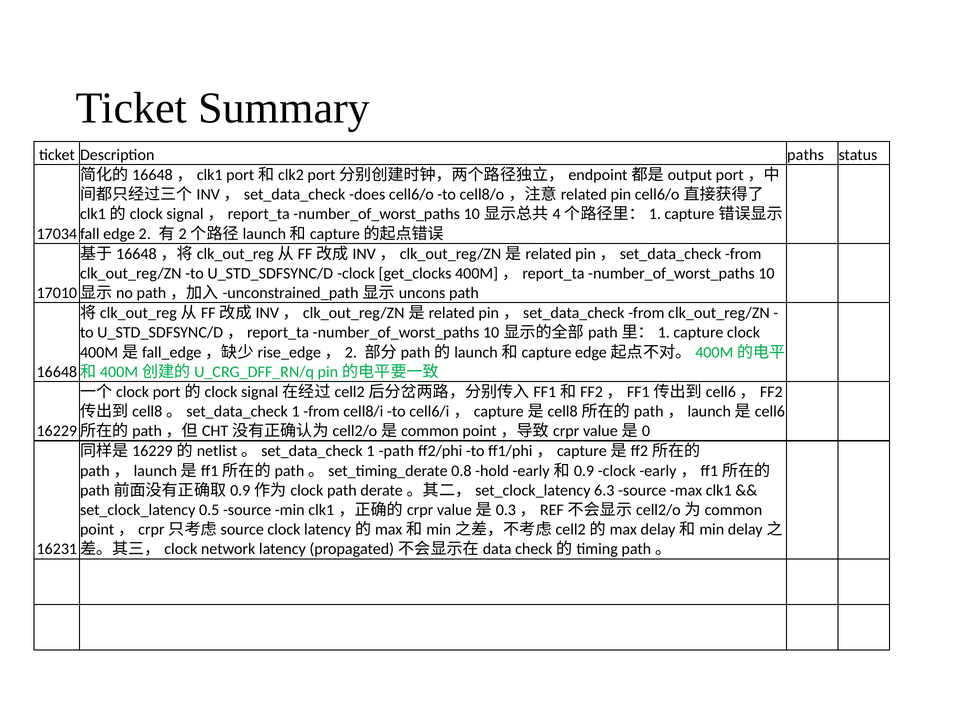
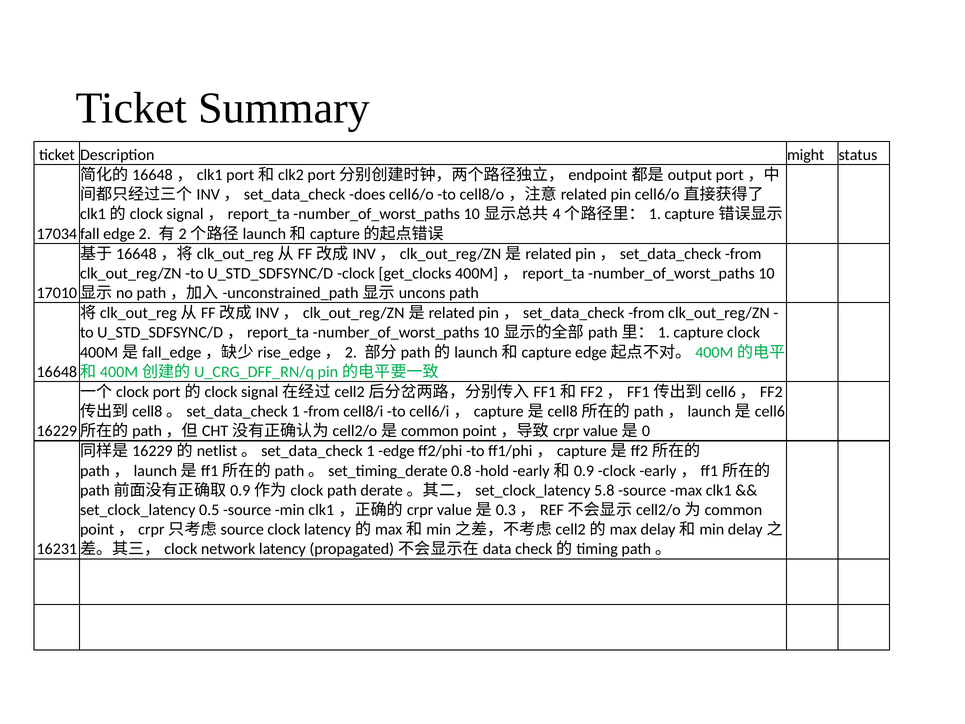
paths: paths -> might (806, 155)
1 path: path -> edge (396, 451)
6.3: 6.3 -> 5.8 (604, 490)
